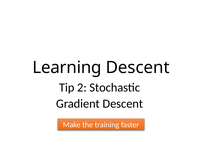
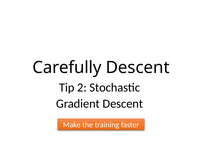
Learning: Learning -> Carefully (67, 67)
